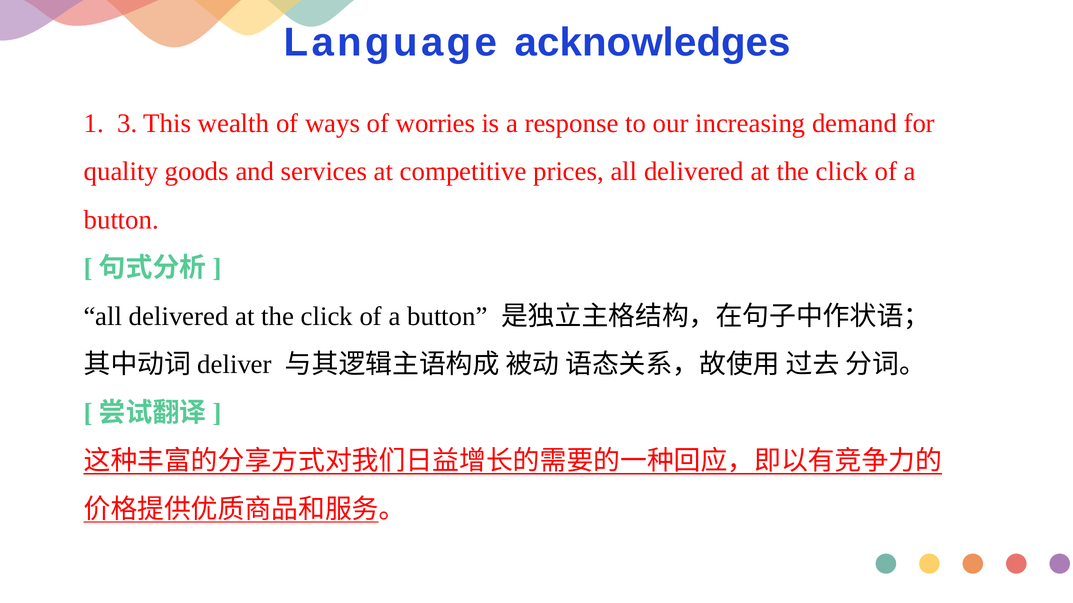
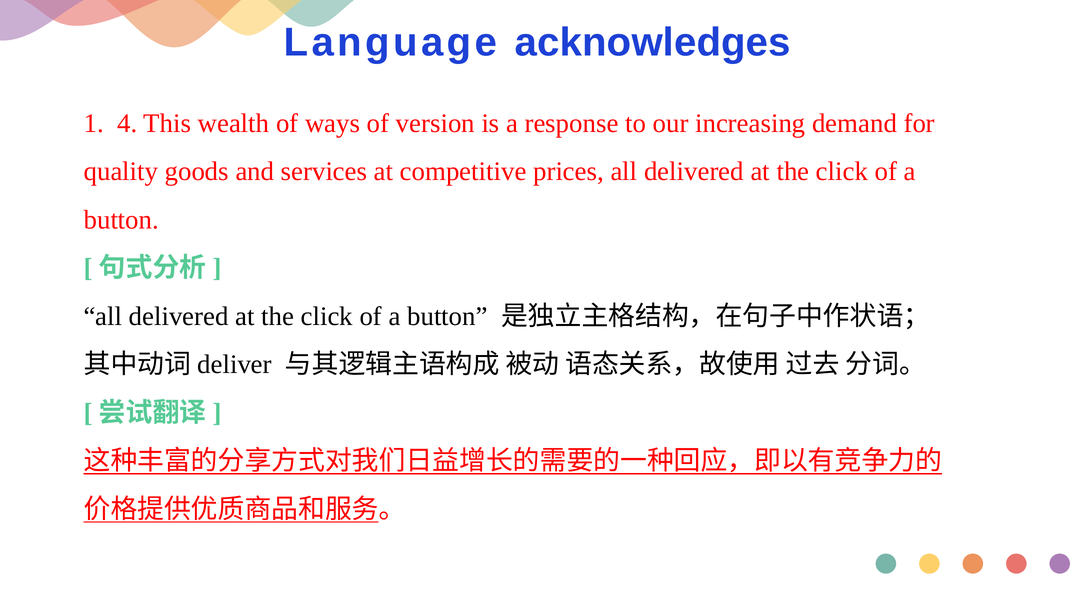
3: 3 -> 4 (127, 123)
worries: worries -> version (435, 123)
